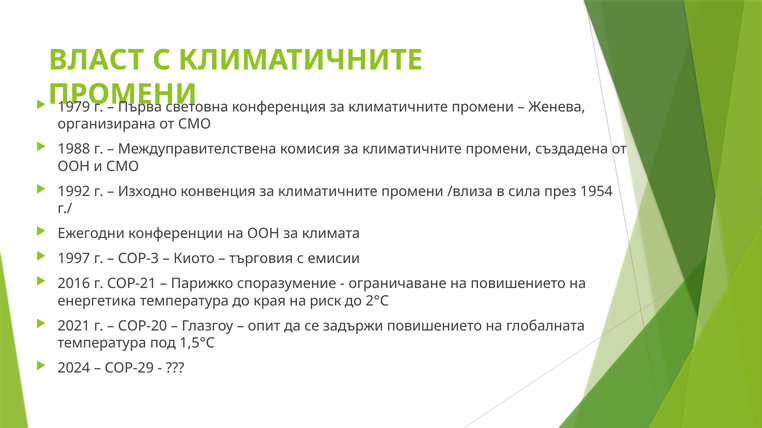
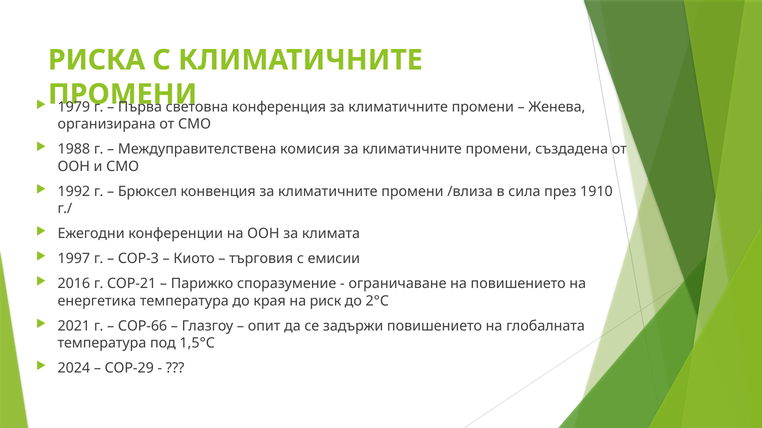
ВЛАСТ: ВЛАСТ -> РИСКА (97, 60)
Изходно: Изходно -> Брюксел (147, 192)
1954: 1954 -> 1910 (596, 192)
СОР-20: СОР-20 -> СОР-66 (143, 326)
